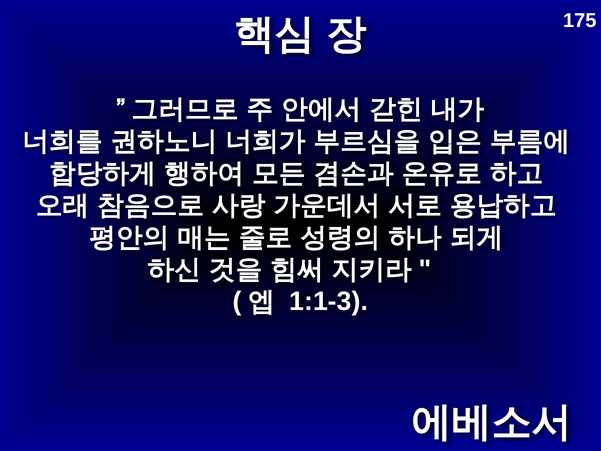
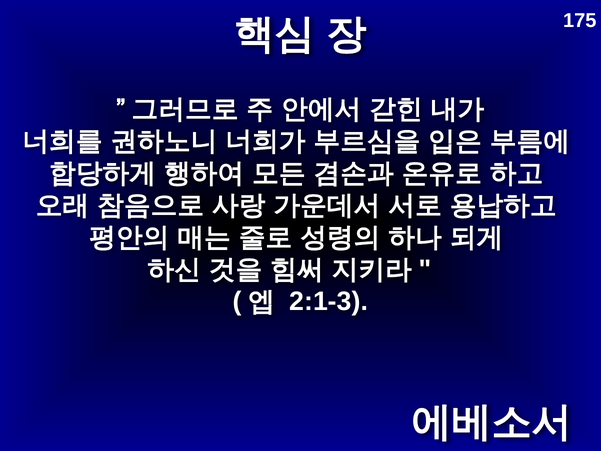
1:1-3: 1:1-3 -> 2:1-3 (329, 301)
